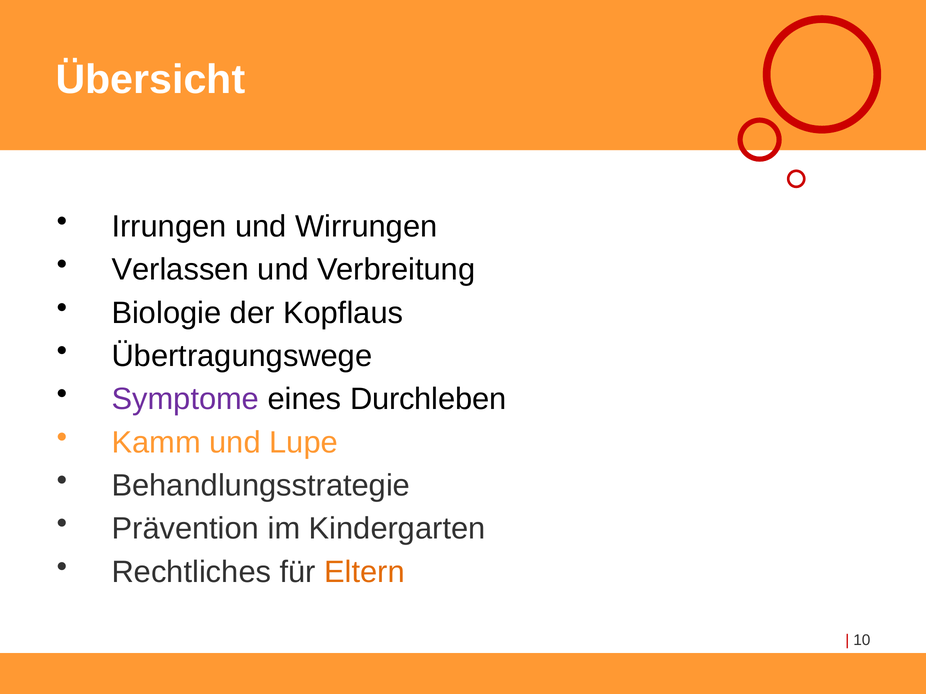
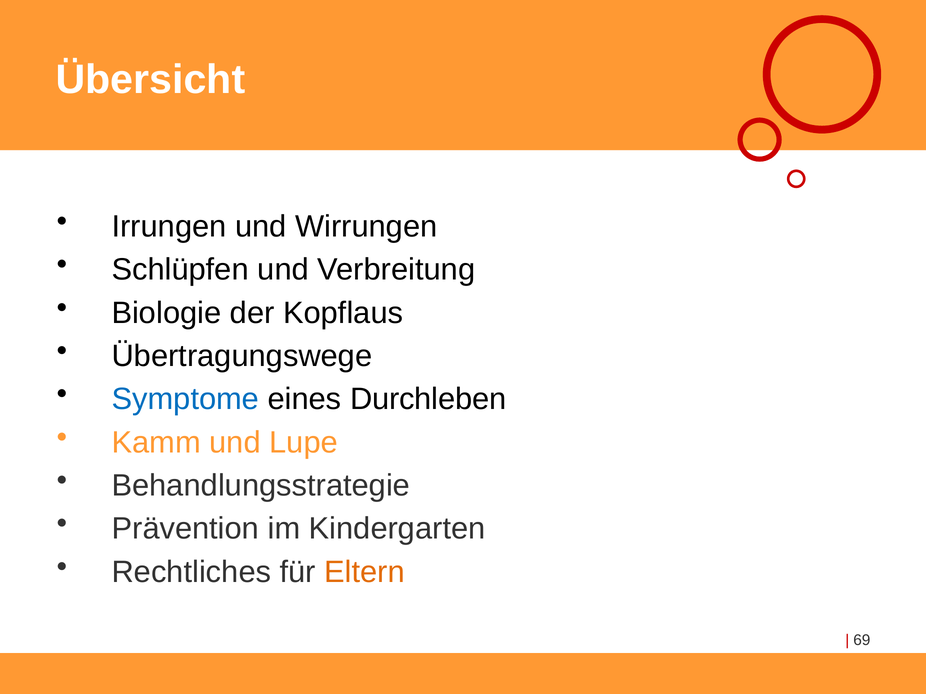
Verlassen: Verlassen -> Schlüpfen (180, 270)
Symptome colour: purple -> blue (185, 400)
10: 10 -> 69 (862, 640)
